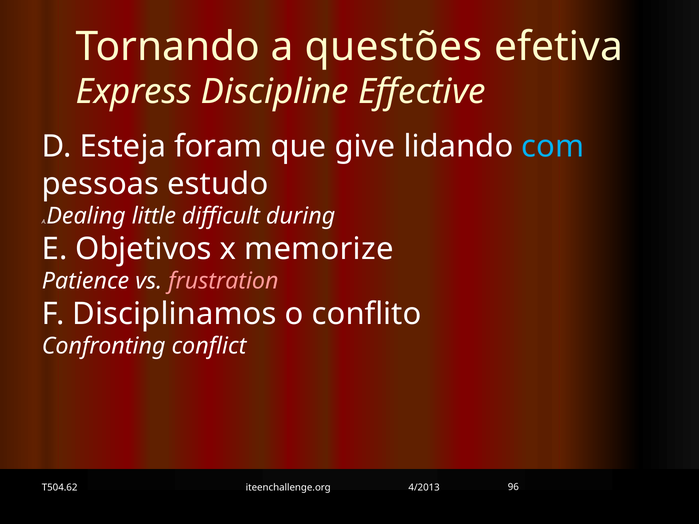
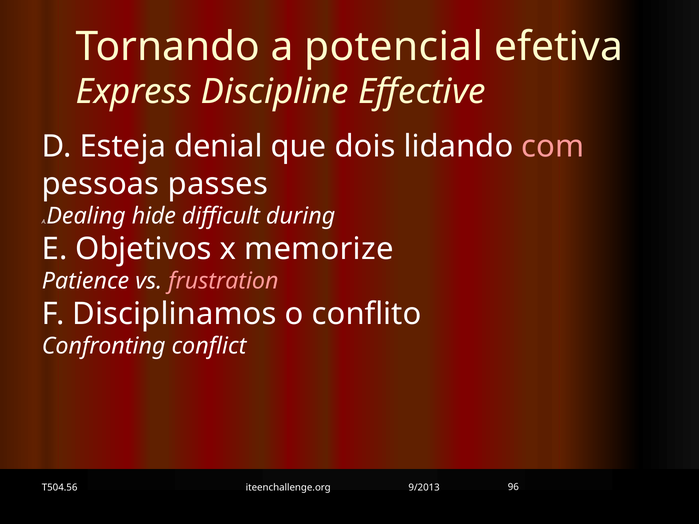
questões: questões -> potencial (394, 47)
foram: foram -> denial (218, 147)
give: give -> dois (365, 147)
com colour: light blue -> pink (553, 147)
estudo: estudo -> passes (218, 184)
little: little -> hide (154, 216)
T504.62: T504.62 -> T504.56 (60, 488)
4/2013: 4/2013 -> 9/2013 (424, 488)
